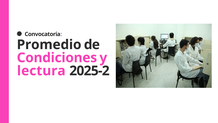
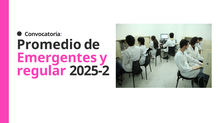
Condiciones: Condiciones -> Emergentes (57, 58)
lectura: lectura -> regular (41, 71)
